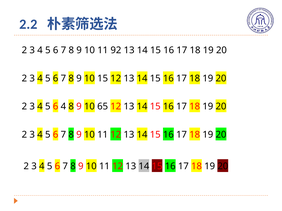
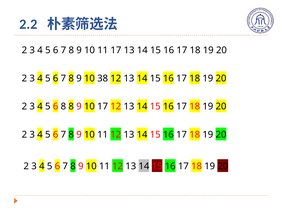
11 92: 92 -> 17 (116, 50)
10 15: 15 -> 38 (103, 78)
6 4: 4 -> 8 (63, 107)
10 65: 65 -> 17 (103, 107)
